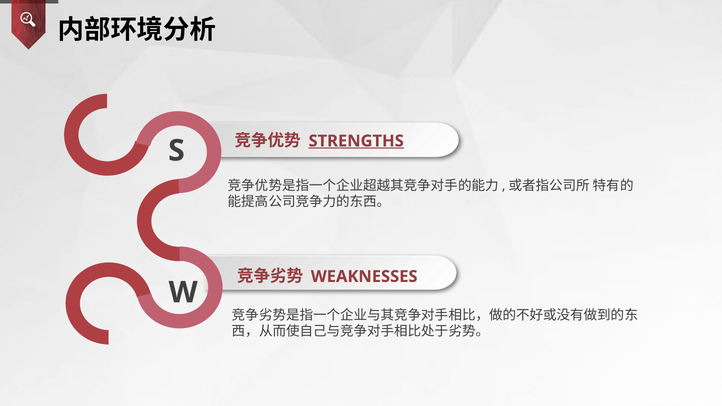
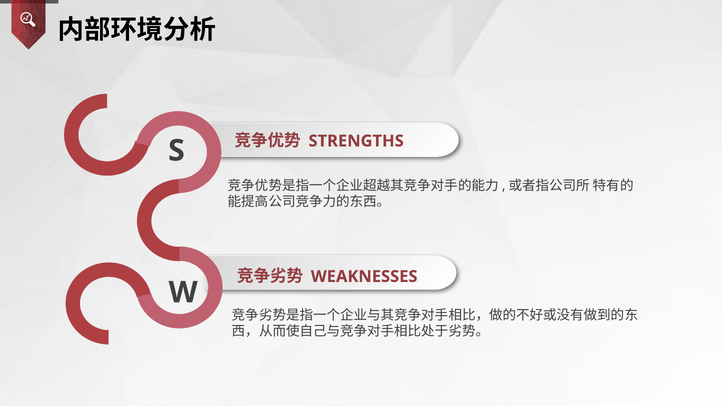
STRENGTHS underline: present -> none (356, 141)
